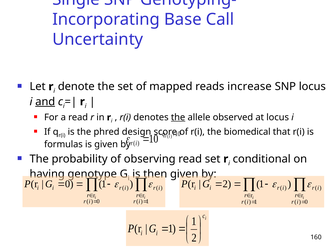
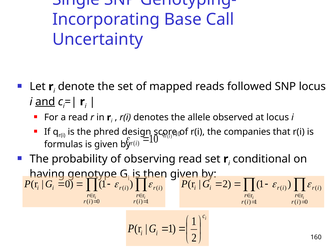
increase: increase -> followed (250, 87)
the underline: present -> none (178, 117)
biomedical: biomedical -> companies (247, 132)
